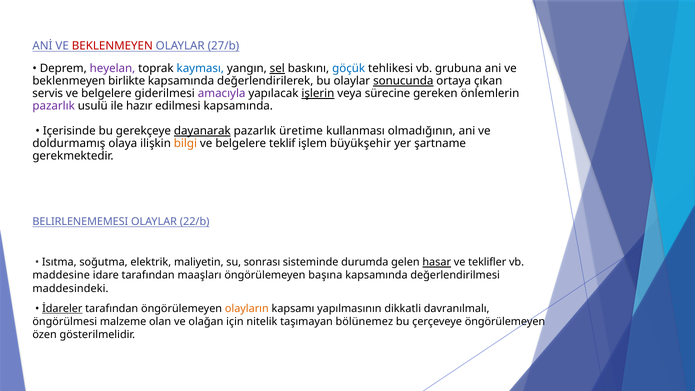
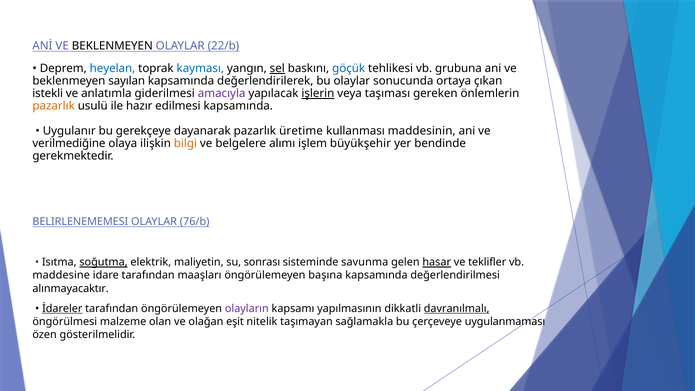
BEKLENMEYEN colour: red -> black (112, 46)
27/b: 27/b -> 22/b (223, 46)
heyelan colour: purple -> blue (112, 69)
birlikte: birlikte -> sayılan (127, 81)
sonucunda underline: present -> none (403, 81)
servis: servis -> istekli (48, 94)
belgelere: belgelere -> anlatımla (106, 94)
sürecine: sürecine -> taşıması (387, 94)
pazarlık colour: purple -> orange (54, 106)
Içerisinde: Içerisinde -> Uygulanır (69, 131)
dayanarak underline: present -> none (202, 131)
olmadığının: olmadığının -> maddesinin (422, 131)
doldurmamış: doldurmamış -> verilmediğine (69, 144)
teklif: teklif -> alımı (282, 144)
şartname: şartname -> bendinde (440, 144)
22/b: 22/b -> 76/b (195, 222)
soğutma underline: none -> present (104, 262)
durumda: durumda -> savunma (365, 262)
maddesindeki: maddesindeki -> alınmayacaktır (71, 288)
olayların colour: orange -> purple (247, 309)
davranılmalı underline: none -> present (457, 309)
için: için -> eşit (235, 322)
bölünemez: bölünemez -> sağlamakla (364, 322)
çerçeveye öngörülemeyen: öngörülemeyen -> uygulanmaması (505, 322)
